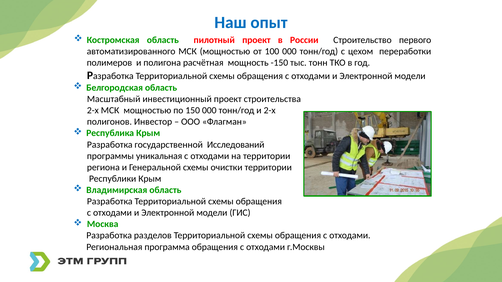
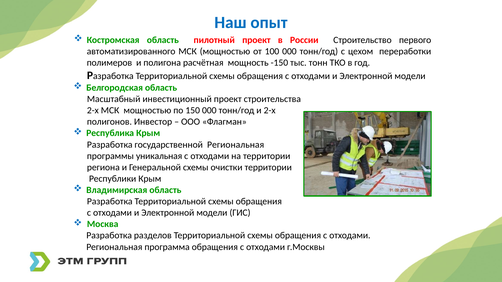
государственной Исследований: Исследований -> Региональная (236, 145)
